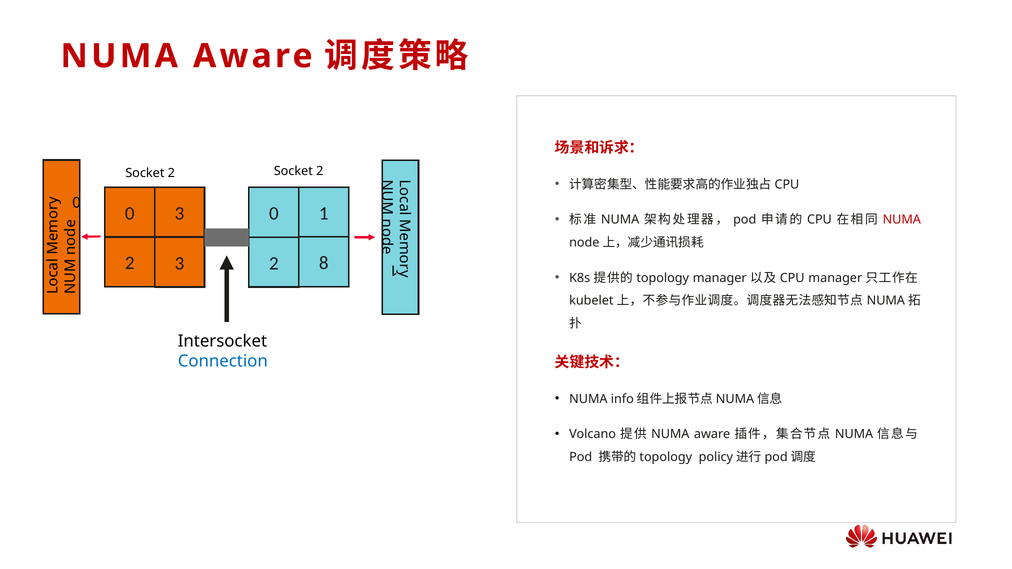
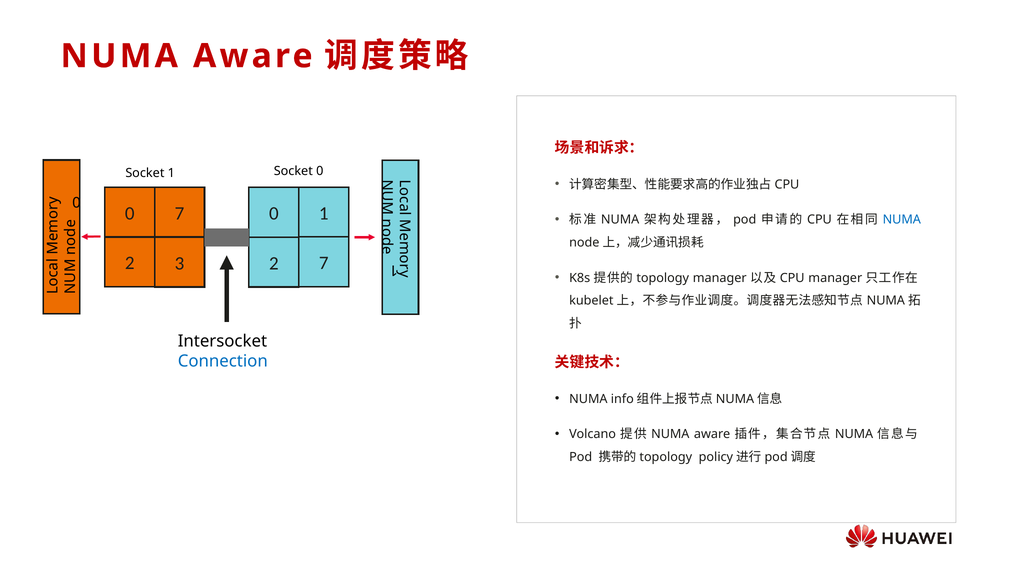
2: 2 -> 0 (320, 171)
2: 2 -> 1 (171, 173)
0 3: 3 -> 7 (180, 213)
NUMA colour: red -> blue (902, 220)
2 8: 8 -> 7 (324, 263)
